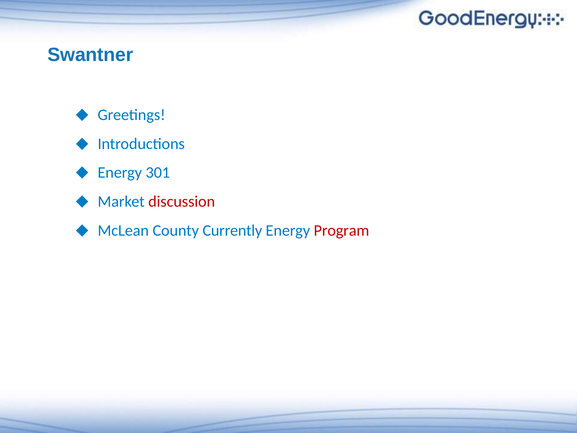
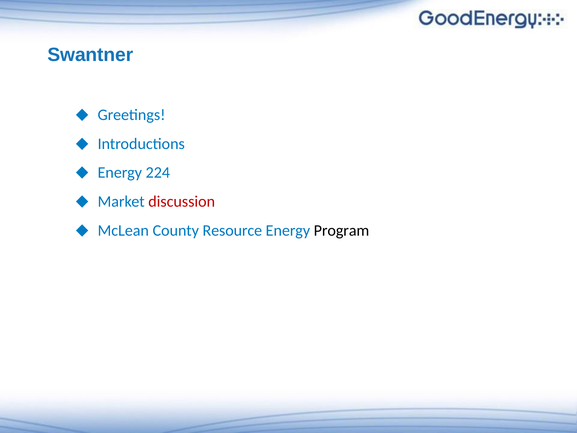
301: 301 -> 224 (158, 173)
Currently: Currently -> Resource (232, 230)
Program colour: red -> black (341, 230)
